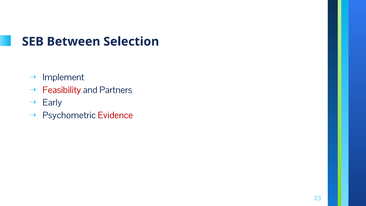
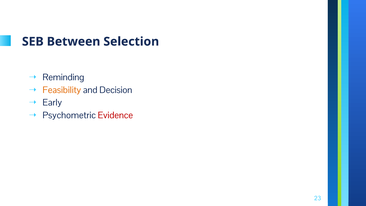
Implement: Implement -> Reminding (63, 77)
Feasibility colour: red -> orange (62, 90)
Partners: Partners -> Decision (116, 90)
